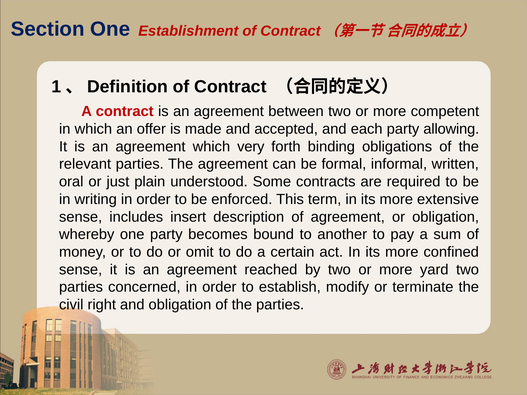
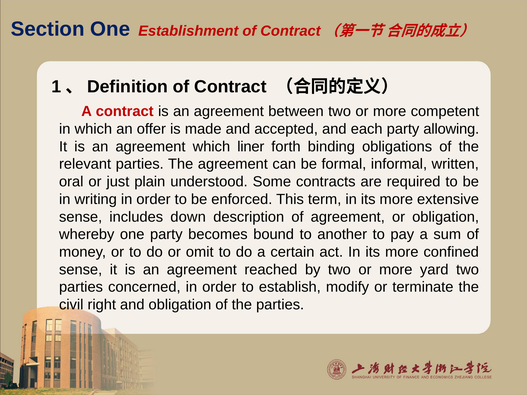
very: very -> liner (251, 147)
insert: insert -> down (188, 217)
